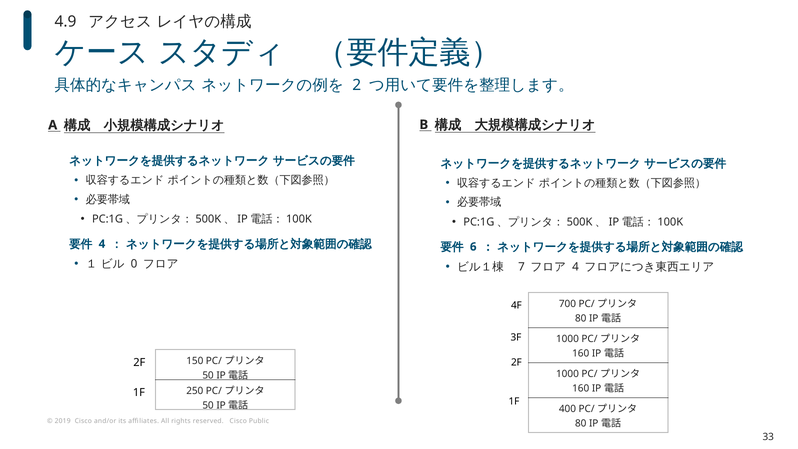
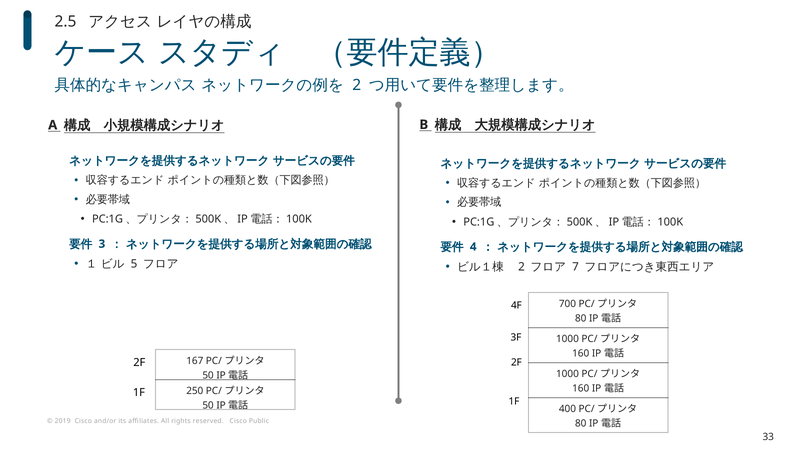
4.9: 4.9 -> 2.5 (65, 22)
4: 4 -> 3 (102, 244)
6: 6 -> 4 (473, 247)
0: 0 -> 5 (134, 264)
7: 7 -> 2 (521, 267)
4: 4 -> 7 (576, 267)
150: 150 -> 167 (195, 361)
